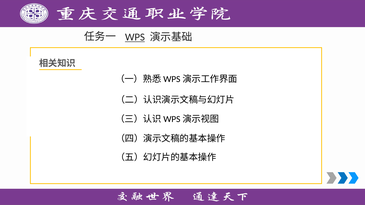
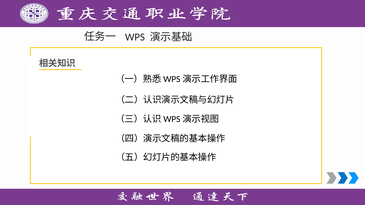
WPS underline: present -> none (135, 37)
